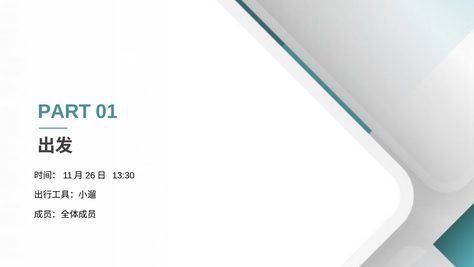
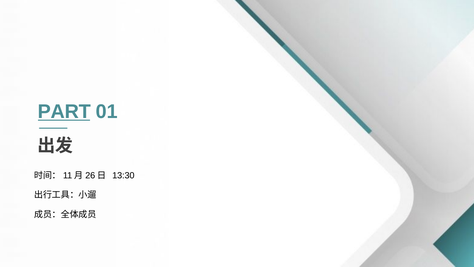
PART underline: none -> present (64, 111)
